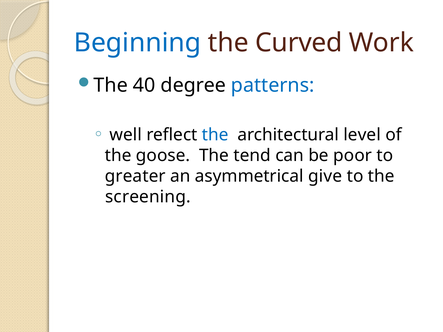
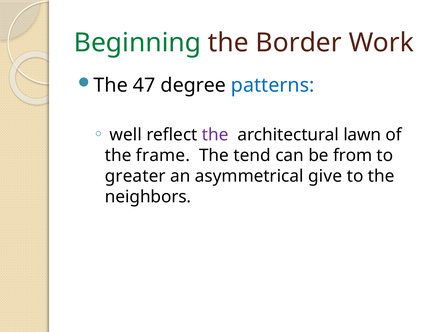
Beginning colour: blue -> green (138, 43)
Curved: Curved -> Border (299, 43)
40: 40 -> 47 (144, 86)
the colour: blue -> purple (215, 135)
level: level -> lawn (362, 135)
goose: goose -> frame (163, 156)
poor: poor -> from (353, 156)
screening: screening -> neighbors (148, 197)
